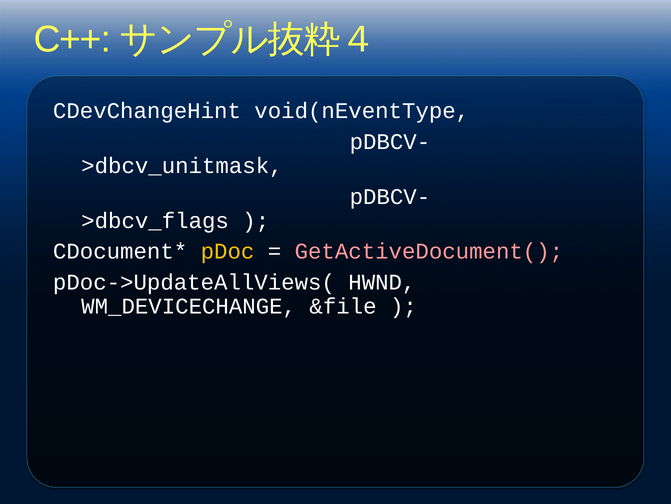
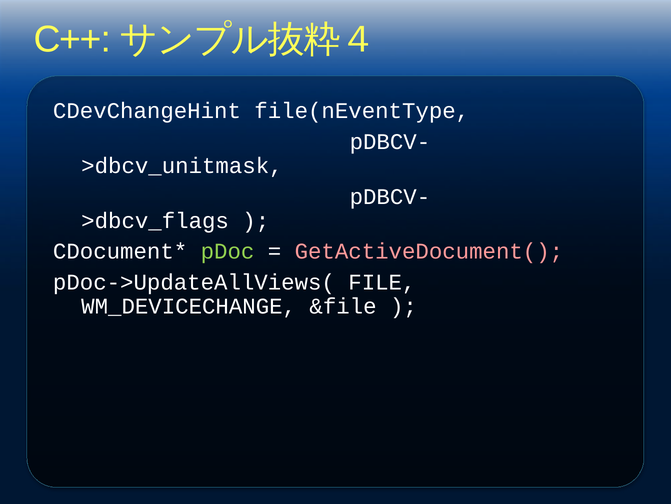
void(nEventType: void(nEventType -> file(nEventType (362, 111)
pDoc colour: yellow -> light green (228, 251)
HWND: HWND -> FILE (382, 282)
